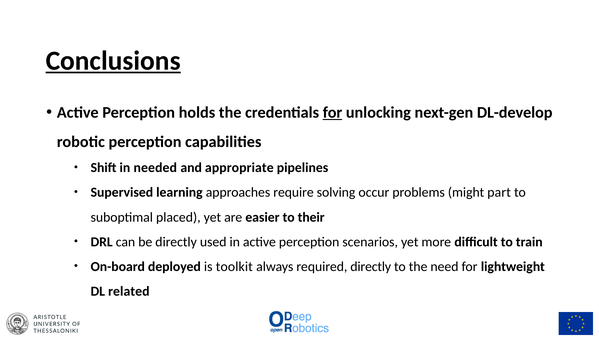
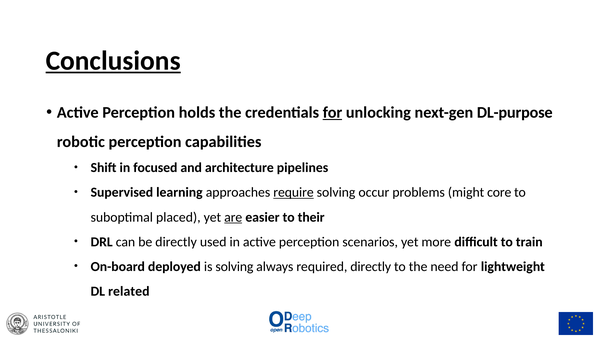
DL-develop: DL-develop -> DL-purpose (515, 113)
needed: needed -> focused (155, 168)
appropriate: appropriate -> architecture (239, 168)
require underline: none -> present (293, 192)
part: part -> core (499, 192)
are underline: none -> present (233, 217)
is toolkit: toolkit -> solving (234, 266)
